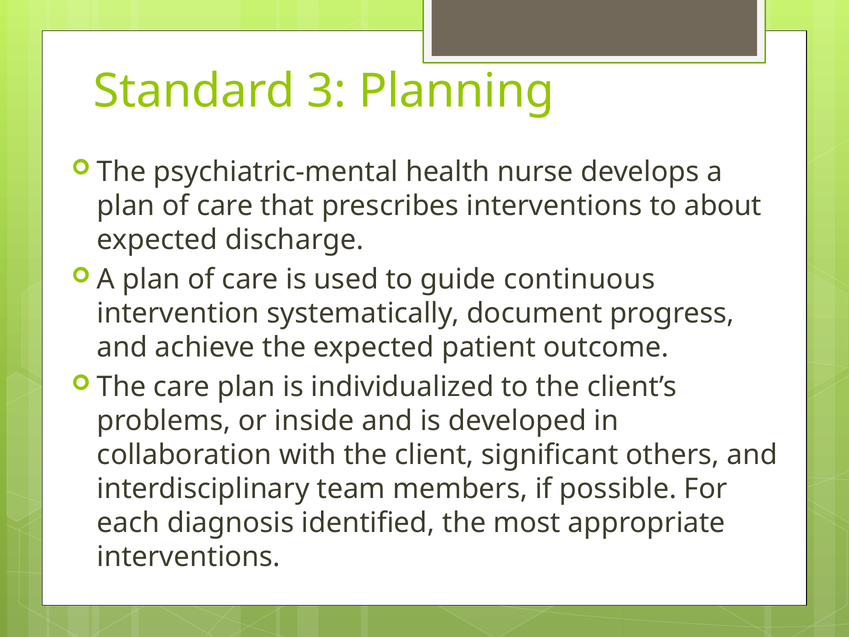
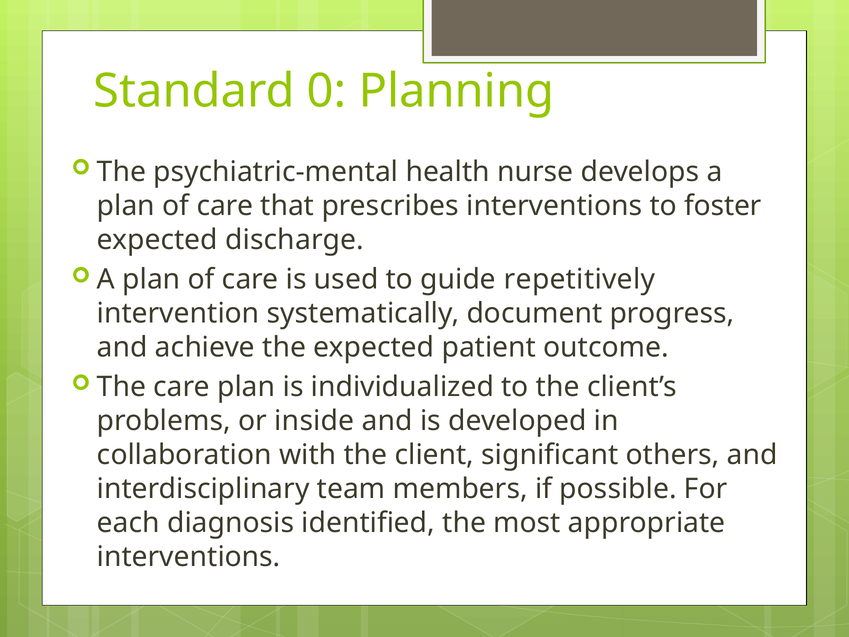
3: 3 -> 0 (327, 91)
about: about -> foster (723, 206)
continuous: continuous -> repetitively (579, 279)
